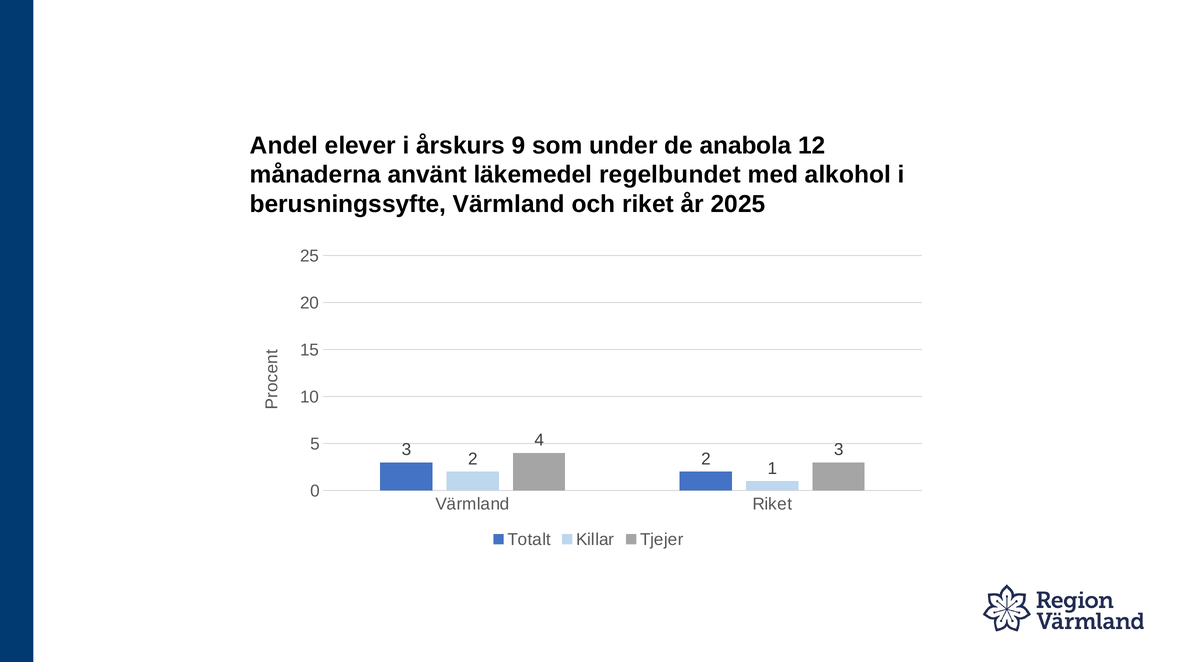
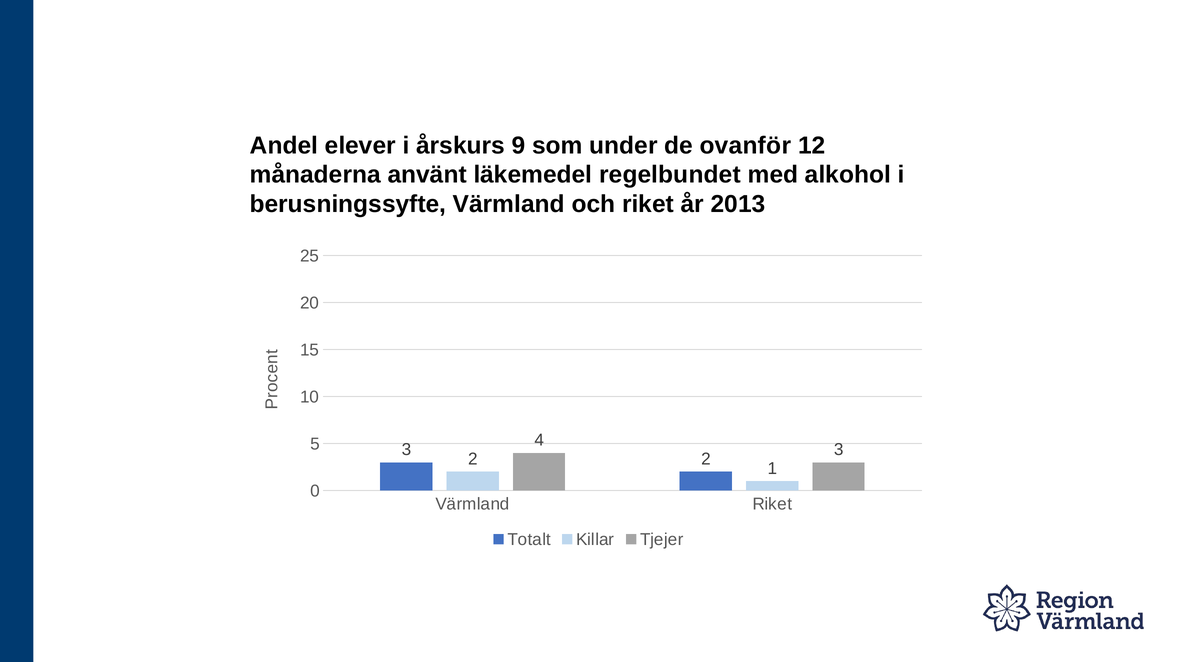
anabola: anabola -> ovanför (745, 145)
2025: 2025 -> 2013 (738, 204)
